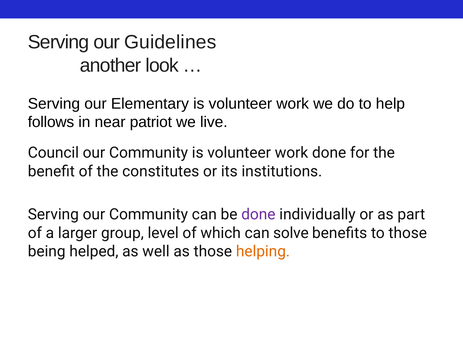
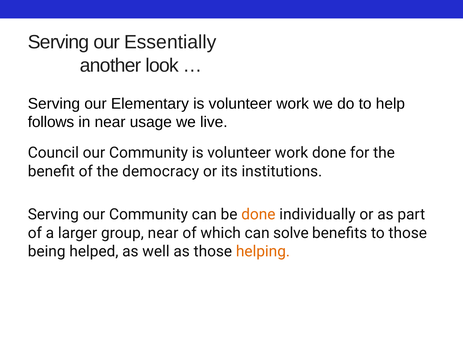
Guidelines: Guidelines -> Essentially (170, 42)
patriot: patriot -> usage (151, 122)
constitutes: constitutes -> democracy (161, 171)
done colour: purple -> orange (258, 215)
group level: level -> near (163, 233)
